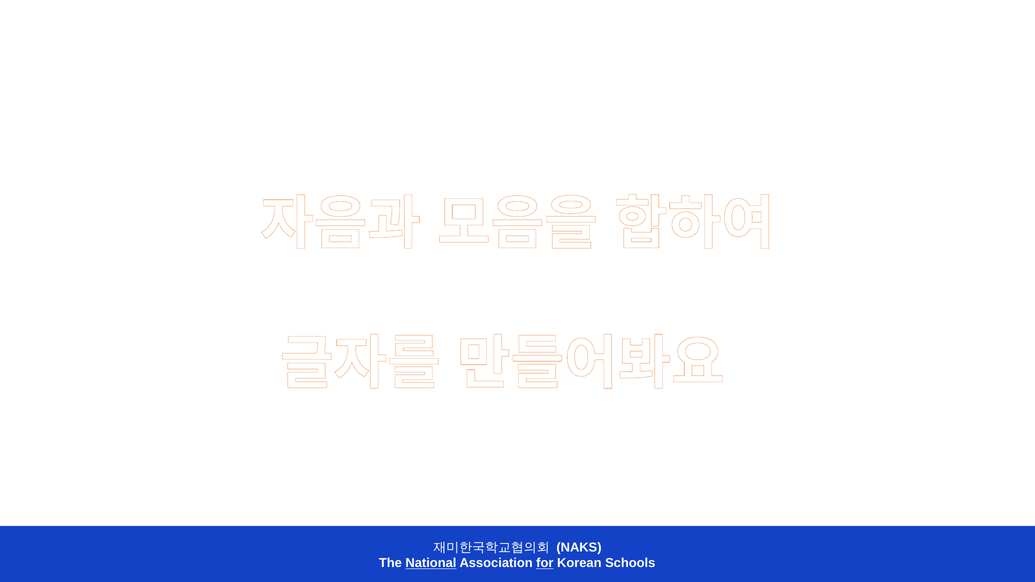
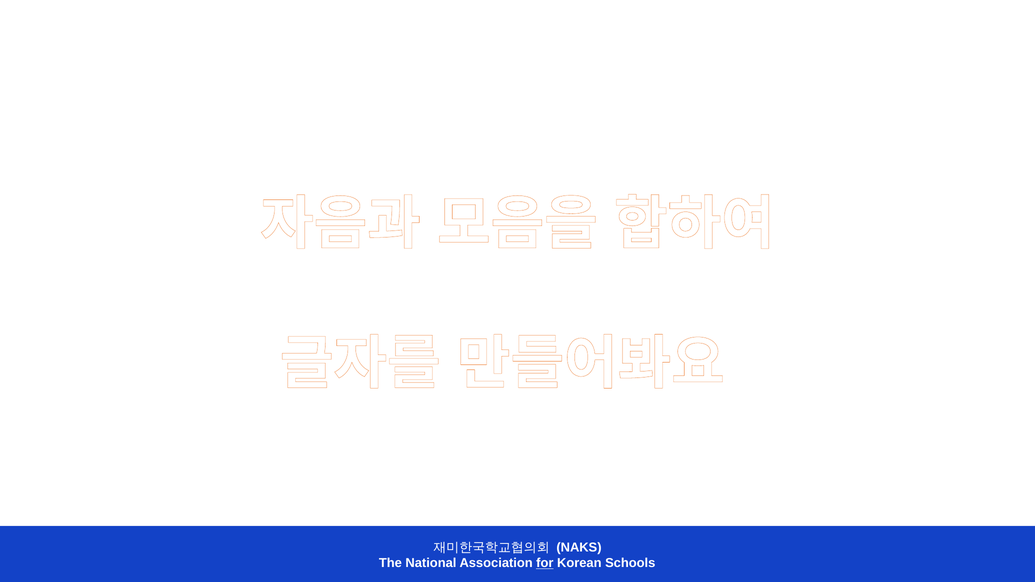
National underline: present -> none (431, 563)
